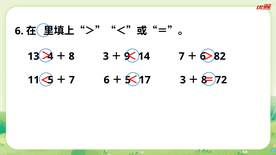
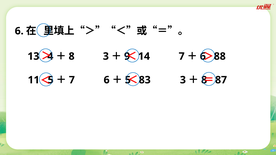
82: 82 -> 88 (220, 56)
17: 17 -> 83 (145, 80)
72: 72 -> 87 (221, 80)
